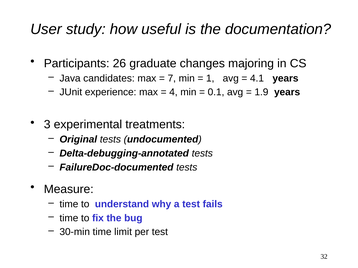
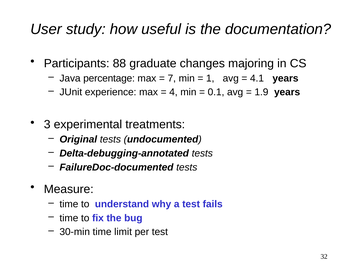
26: 26 -> 88 (119, 63)
candidates: candidates -> percentage (109, 78)
